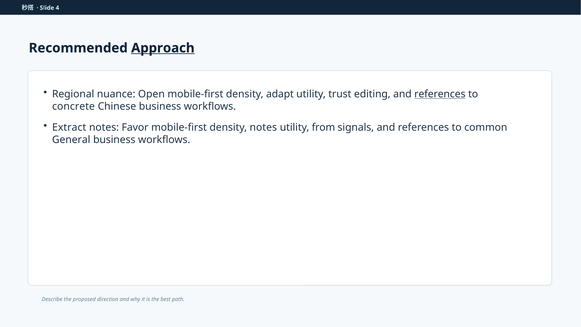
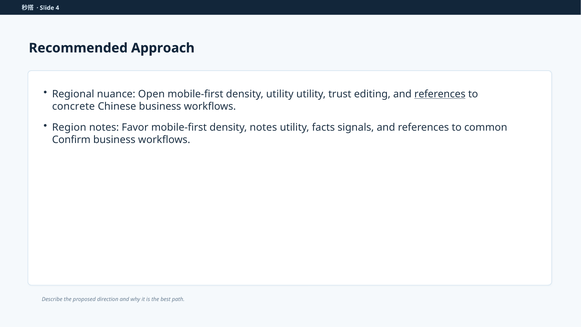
Approach underline: present -> none (163, 48)
density adapt: adapt -> utility (280, 94)
Extract: Extract -> Region (69, 127)
from: from -> facts (323, 127)
General: General -> Confirm (71, 140)
